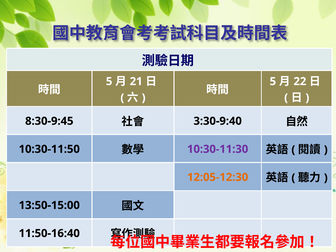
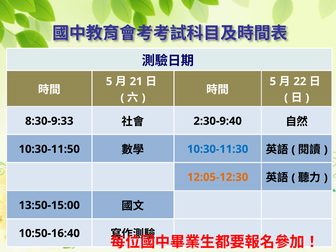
8:30-9:45: 8:30-9:45 -> 8:30-9:33 (49, 121)
3:30-9:40: 3:30-9:40 -> 2:30-9:40 (218, 121)
10:30-11:30 colour: purple -> blue (218, 149)
11:50-16:40: 11:50-16:40 -> 10:50-16:40 (49, 233)
